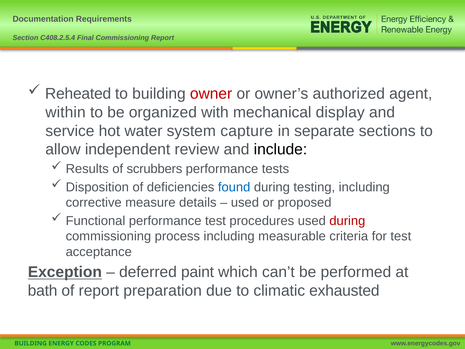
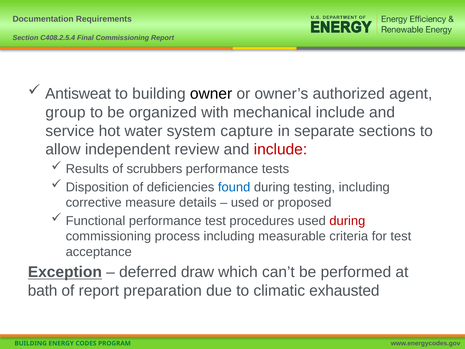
Reheated: Reheated -> Antisweat (78, 94)
owner colour: red -> black (211, 94)
within: within -> group (65, 112)
mechanical display: display -> include (340, 112)
include colour: black -> red (280, 149)
paint: paint -> draw (198, 272)
